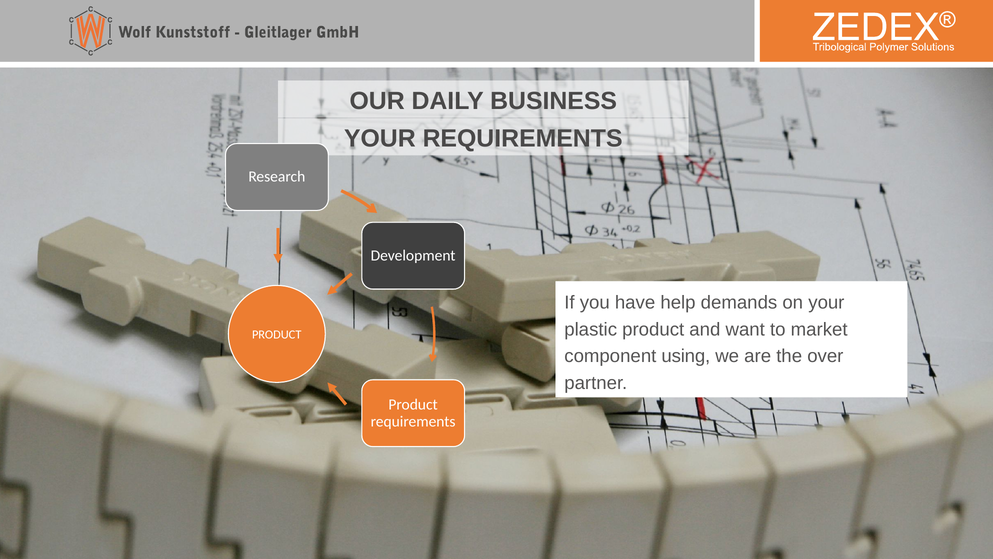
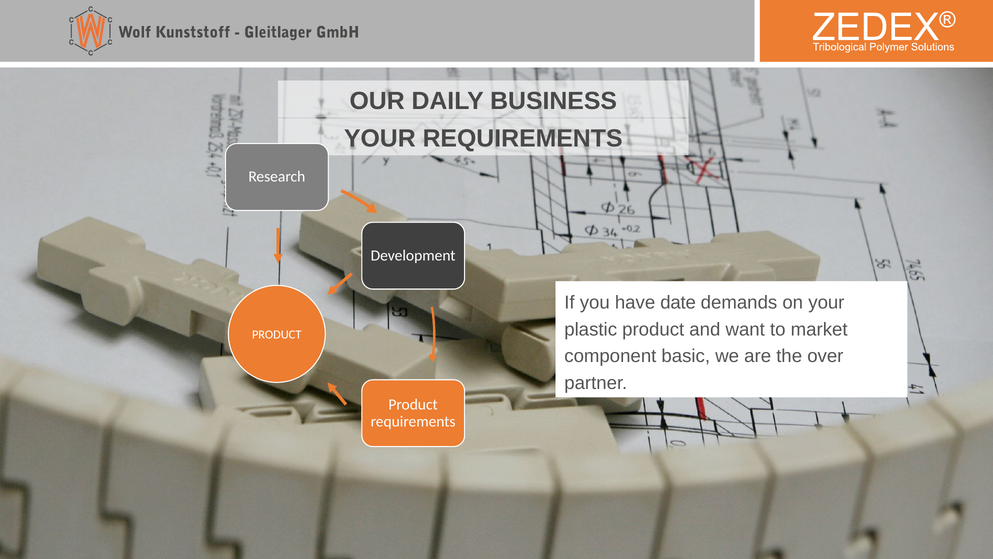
help: help -> date (678, 302)
using: using -> basic (686, 356)
